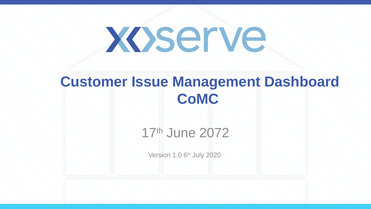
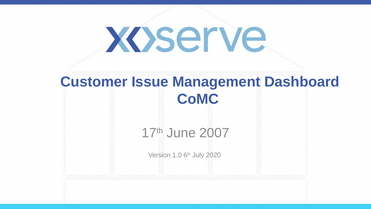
2072: 2072 -> 2007 (214, 133)
